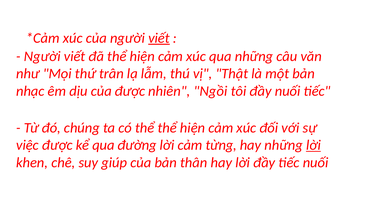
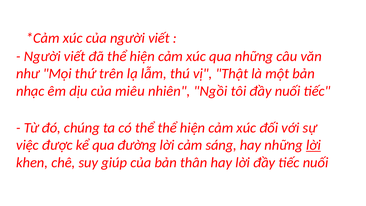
viết underline: present -> none (159, 38)
trân: trân -> trên (111, 74)
của được: được -> miêu (130, 91)
từng: từng -> sáng (221, 145)
